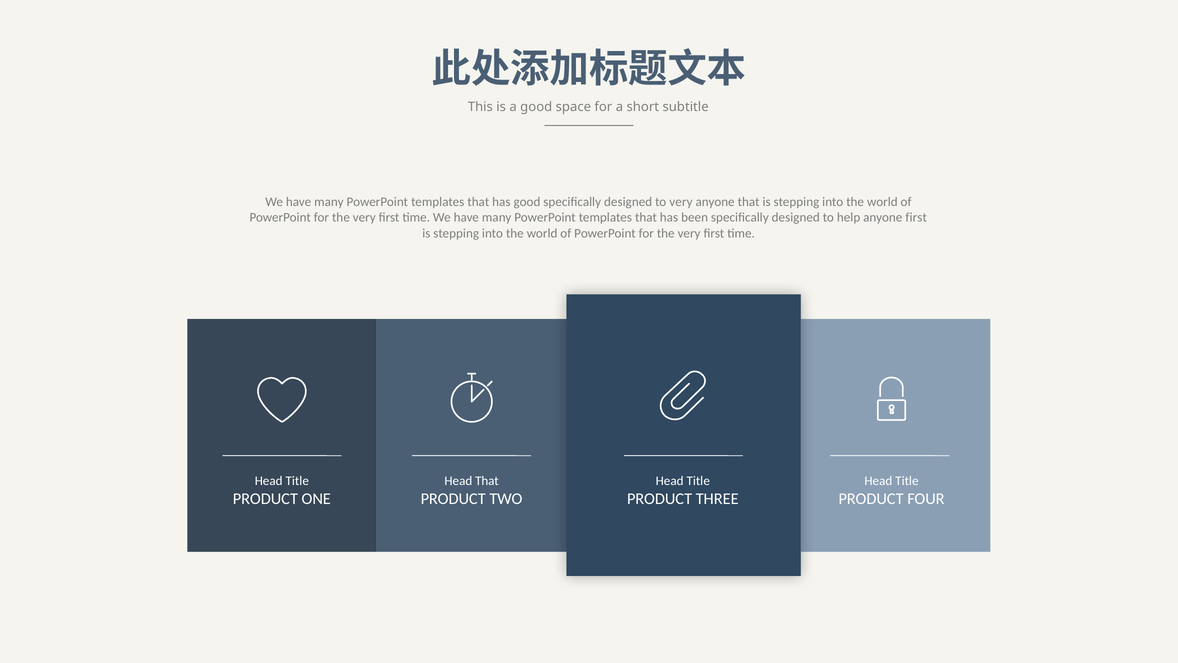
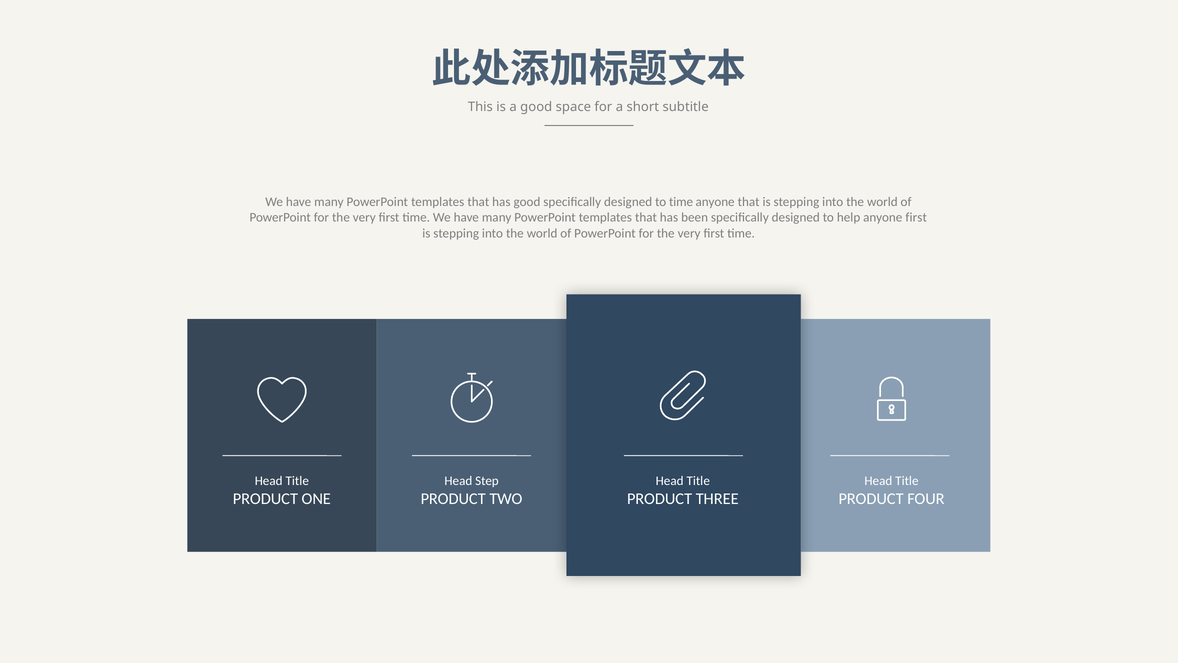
to very: very -> time (681, 202)
Head That: That -> Step (487, 481)
